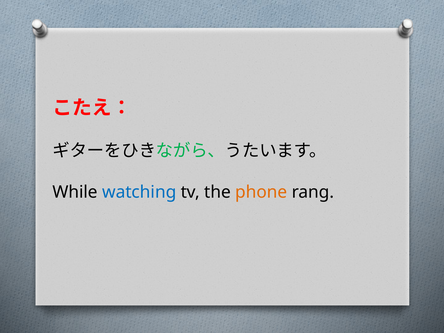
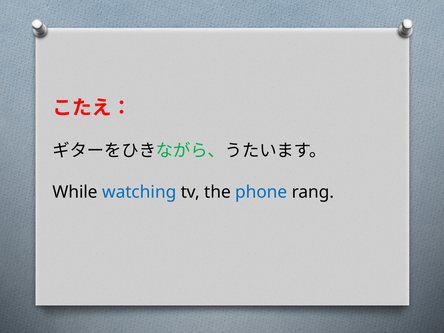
phone colour: orange -> blue (261, 192)
